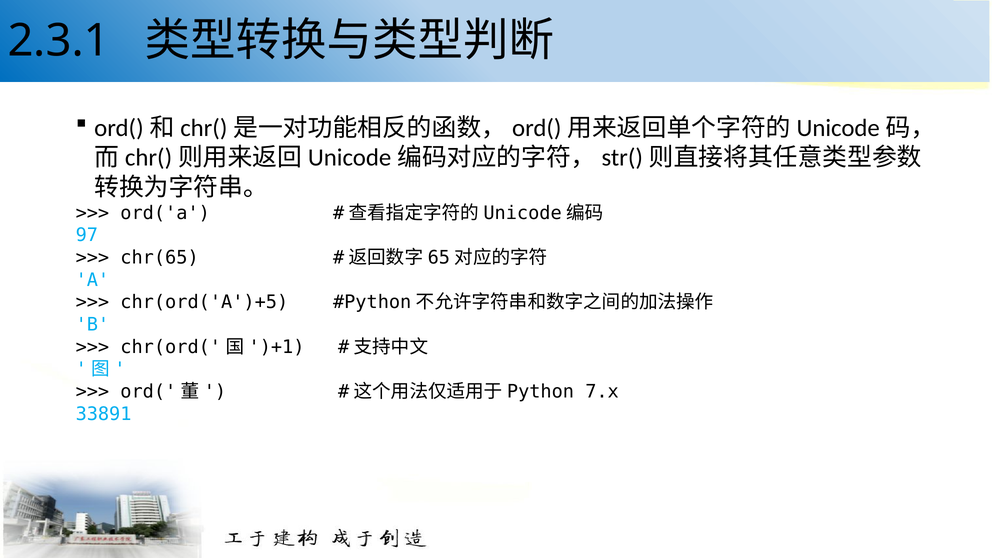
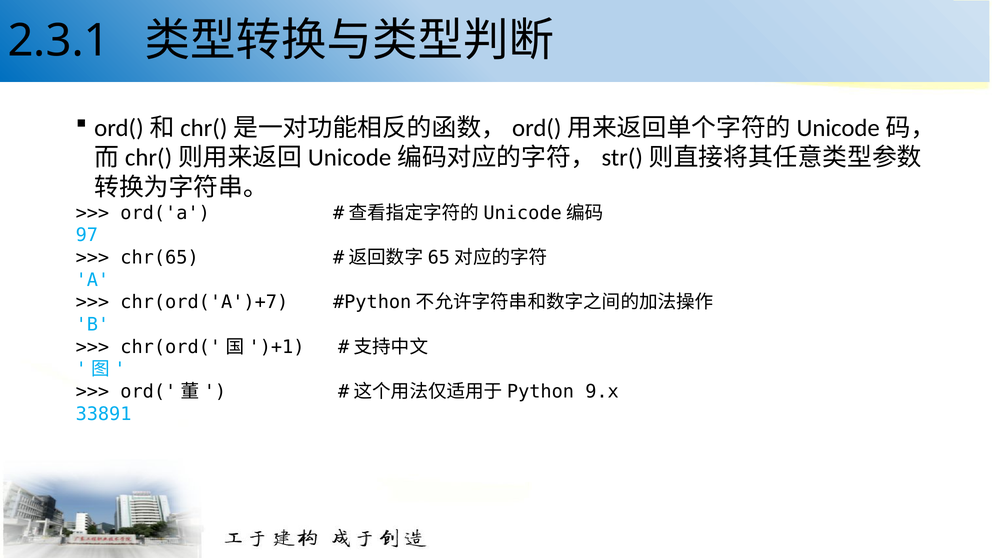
chr(ord('A')+5: chr(ord('A')+5 -> chr(ord('A')+7 (204, 302)
7.x: 7.x -> 9.x (602, 392)
